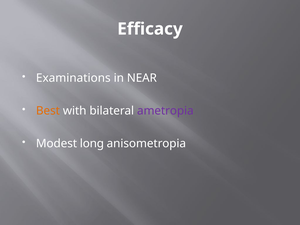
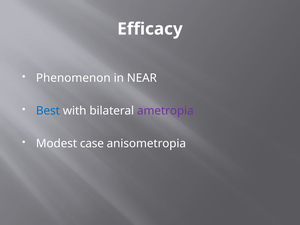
Examinations: Examinations -> Phenomenon (73, 78)
Best colour: orange -> blue (48, 111)
long: long -> case (92, 144)
